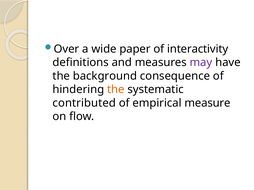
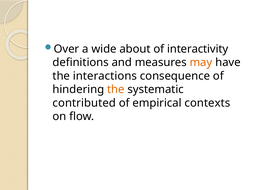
paper: paper -> about (135, 49)
may colour: purple -> orange (201, 63)
background: background -> interactions (105, 76)
measure: measure -> contexts (207, 103)
